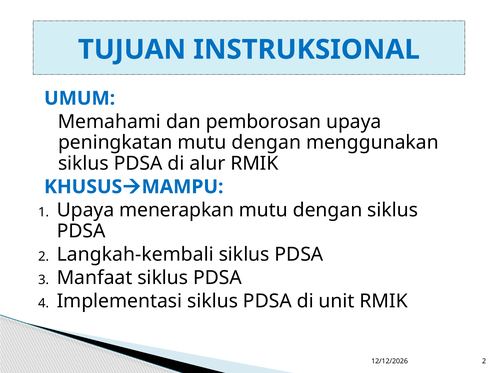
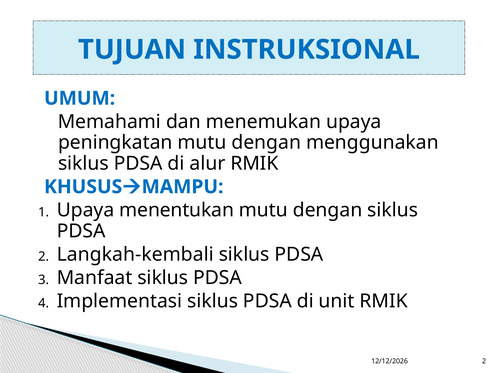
pemborosan: pemborosan -> menemukan (263, 122)
menerapkan: menerapkan -> menentukan (177, 210)
